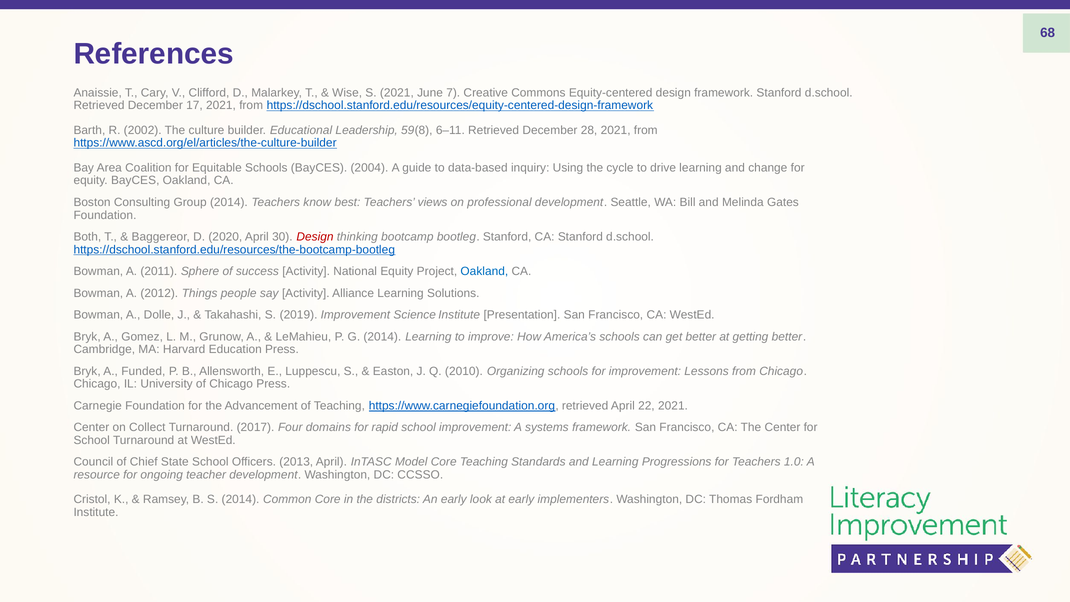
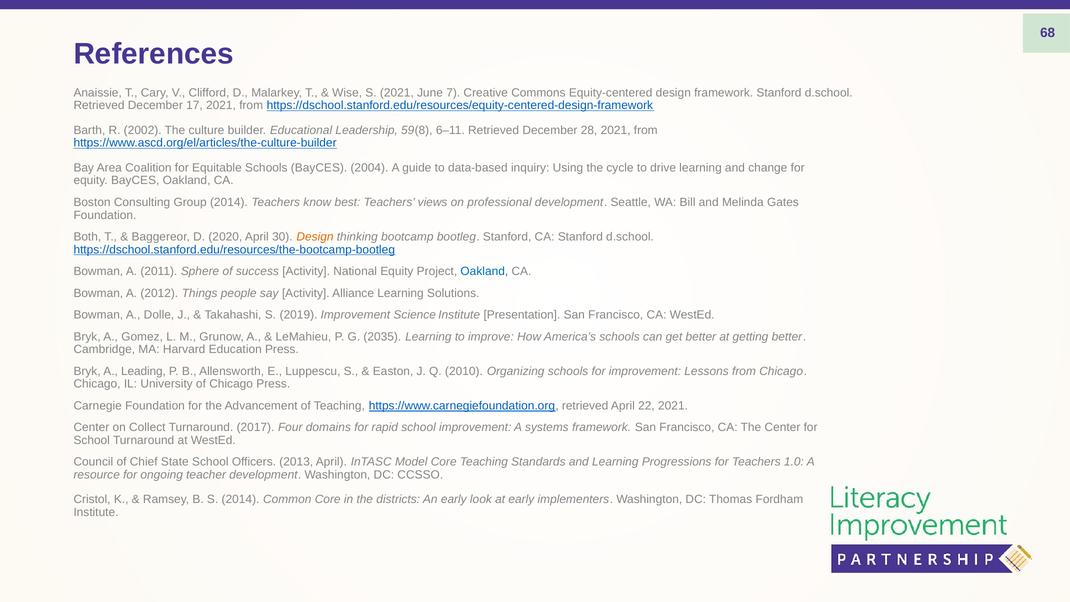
Design colour: red -> orange (315, 237)
G 2014: 2014 -> 2035 (382, 337)
Funded: Funded -> Leading (143, 371)
